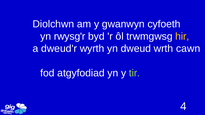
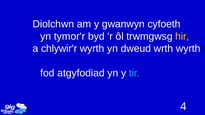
rwysg'r: rwysg'r -> tymor'r (70, 36)
dweud'r: dweud'r -> chlywir'r (59, 49)
wrth cawn: cawn -> wyrth (188, 49)
tir colour: light green -> light blue (134, 73)
